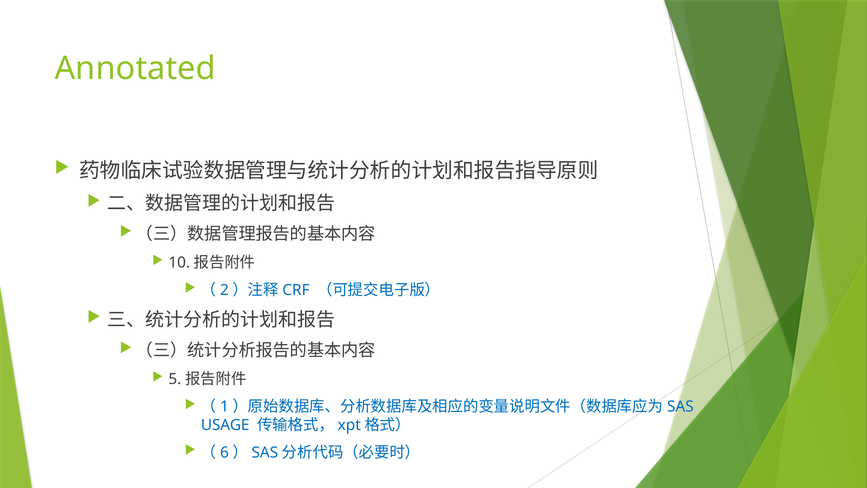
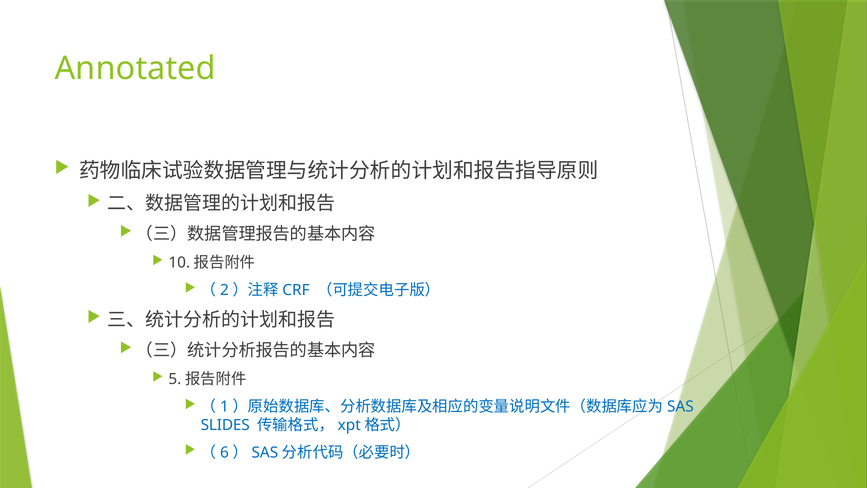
USAGE: USAGE -> SLIDES (225, 425)
